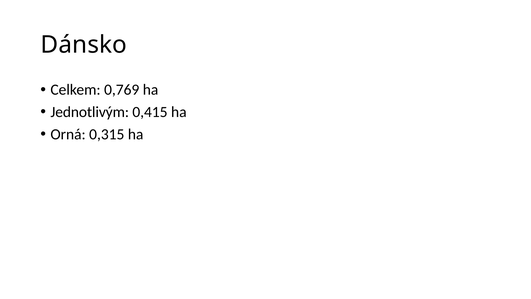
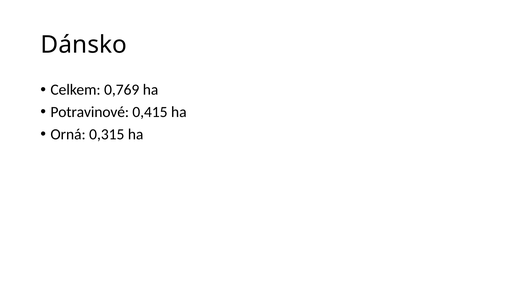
Jednotlivým: Jednotlivým -> Potravinové (90, 112)
